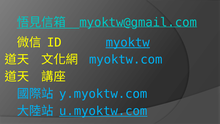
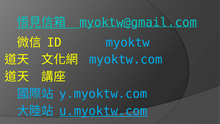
myoktw underline: present -> none (128, 42)
